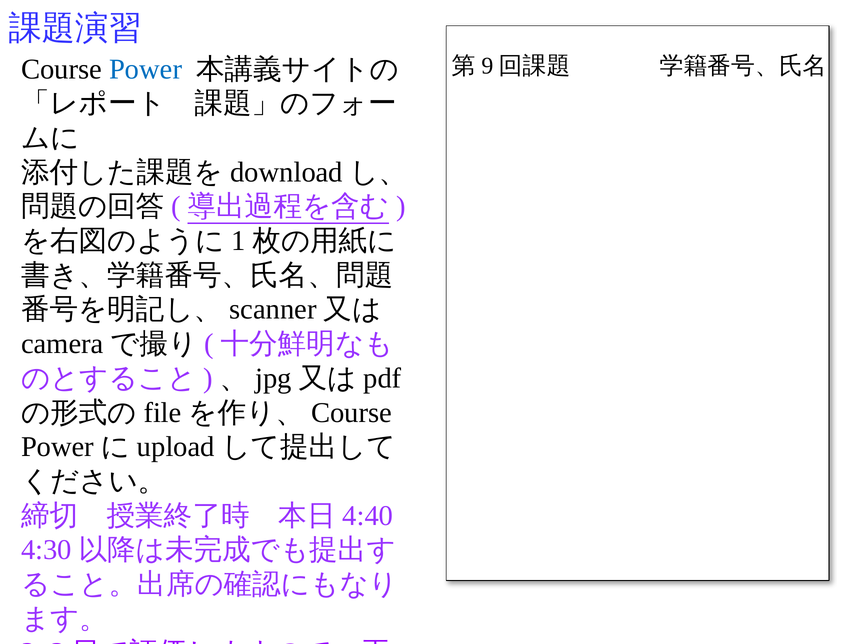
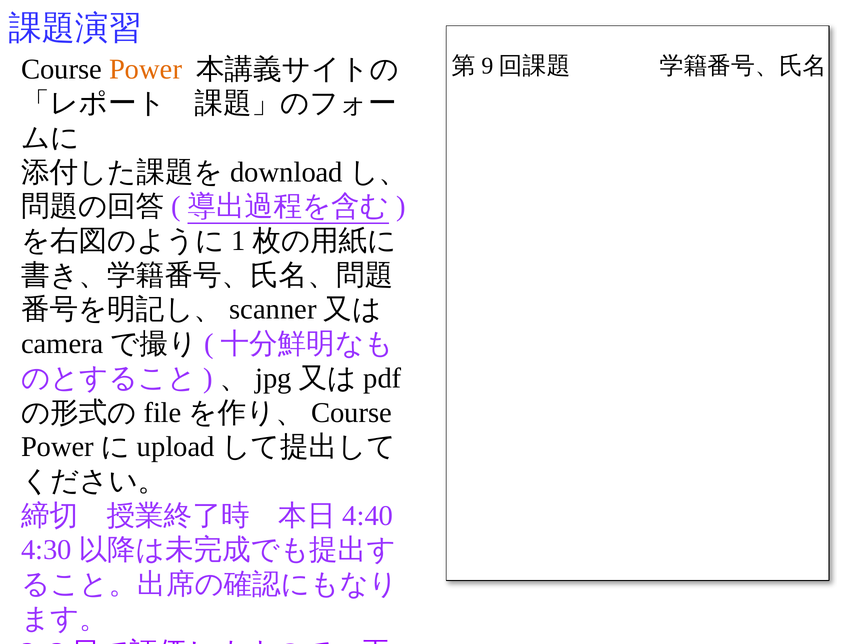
Power colour: blue -> orange (146, 69)
